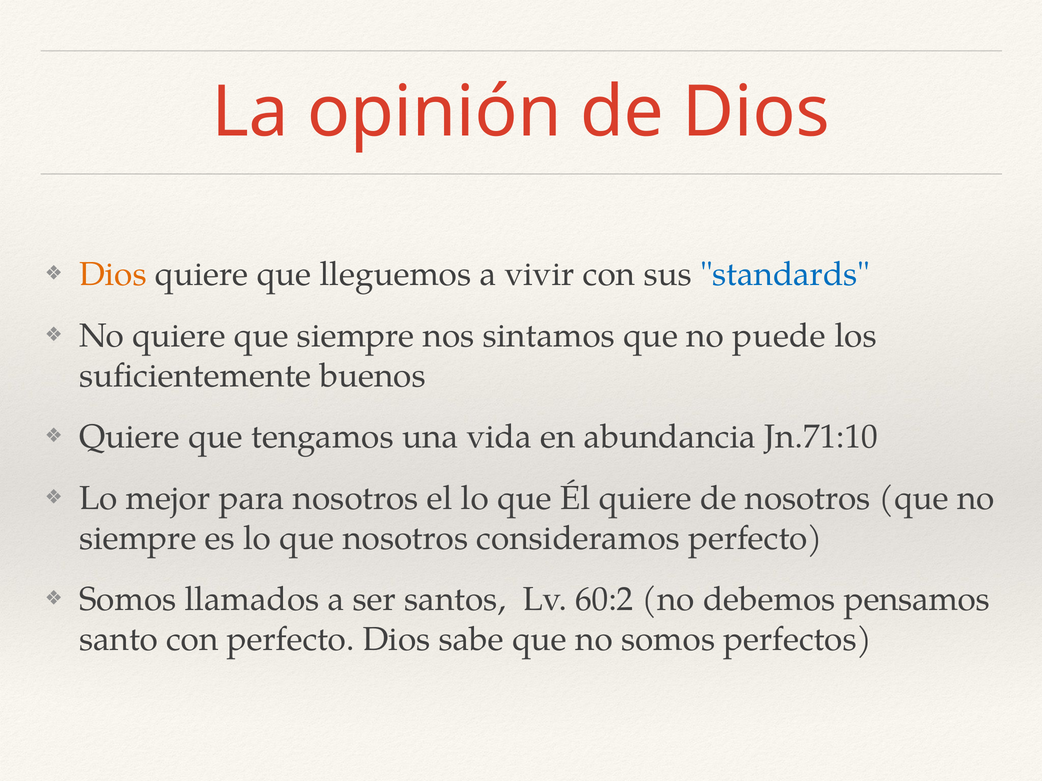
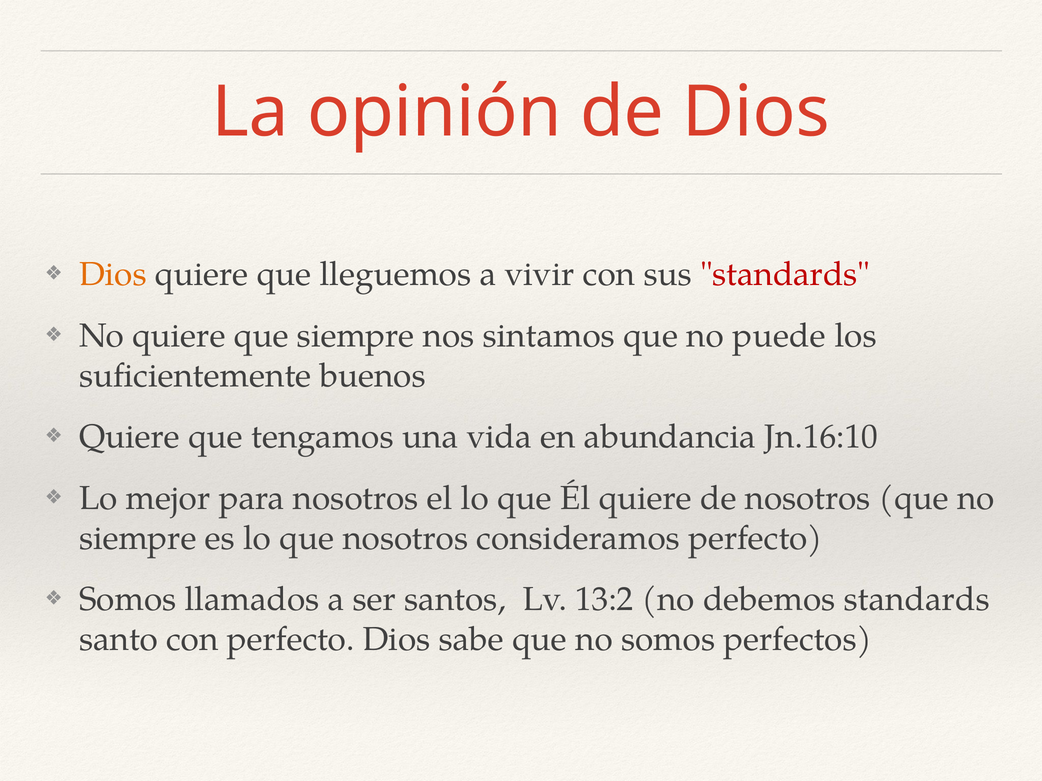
standards colour: blue -> red (785, 275)
Jn.71:10: Jn.71:10 -> Jn.16:10 (821, 437)
60:2: 60:2 -> 13:2 (604, 600)
debemos pensamos: pensamos -> standards (917, 600)
